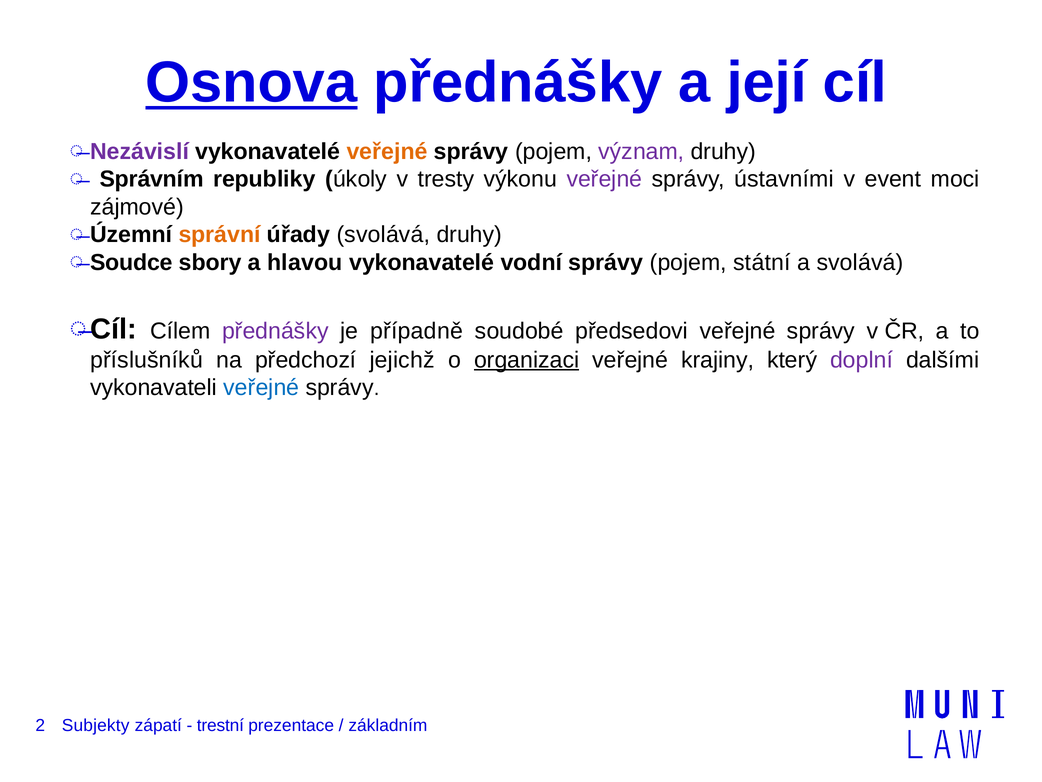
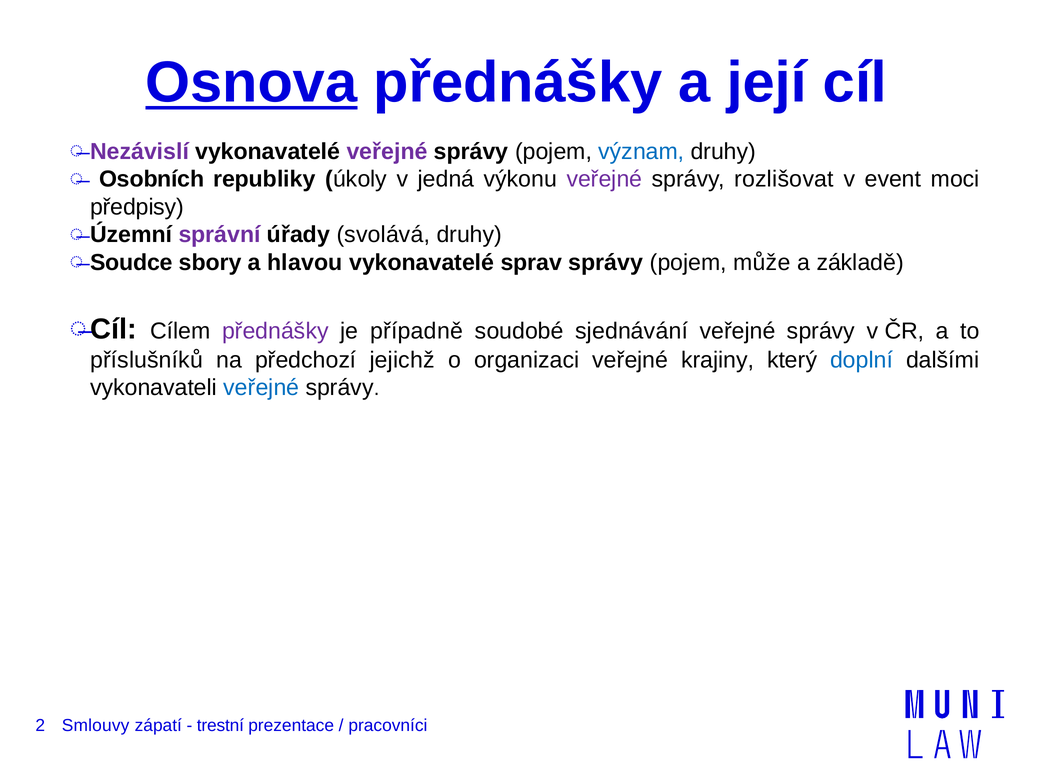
veřejné colour: orange -> purple (387, 151)
význam colour: purple -> blue (641, 151)
Správním: Správním -> Osobních (152, 179)
tresty: tresty -> jedná (446, 179)
ústavními: ústavními -> rozlišovat (784, 179)
zájmové: zájmové -> předpisy (137, 207)
správní colour: orange -> purple (220, 235)
vodní: vodní -> sprav (531, 262)
státní: státní -> může (762, 262)
a svolává: svolává -> základě (860, 262)
předsedovi: předsedovi -> sjednávání (632, 331)
organizaci underline: present -> none (527, 360)
doplní colour: purple -> blue (862, 360)
Subjekty: Subjekty -> Smlouvy (96, 725)
základním: základním -> pracovníci (388, 725)
